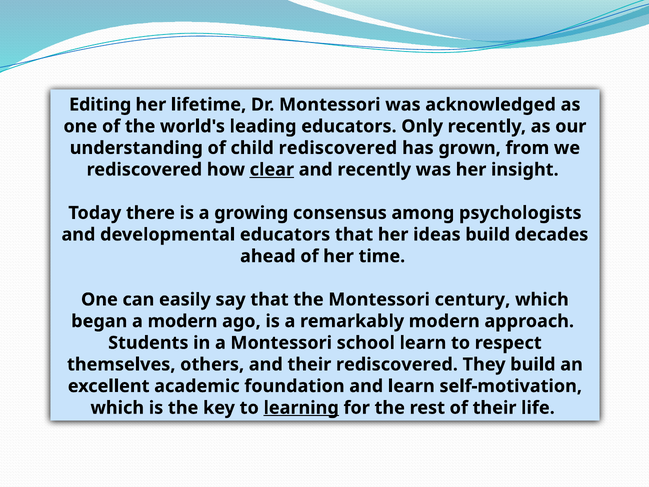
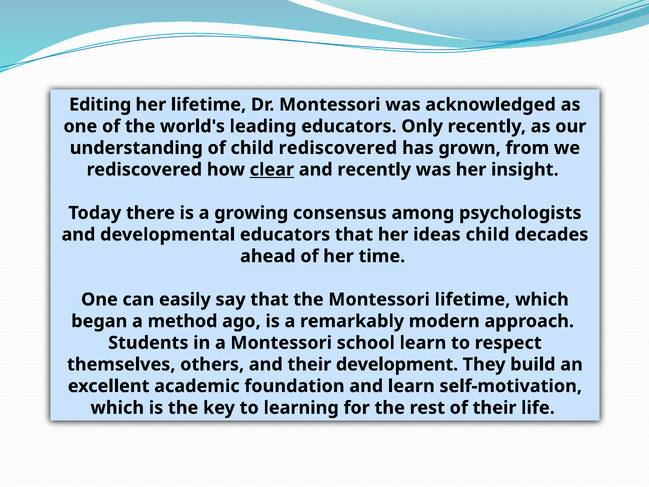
ideas build: build -> child (488, 234)
Montessori century: century -> lifetime (472, 299)
a modern: modern -> method (183, 321)
their rediscovered: rediscovered -> development (397, 364)
learning underline: present -> none (301, 408)
